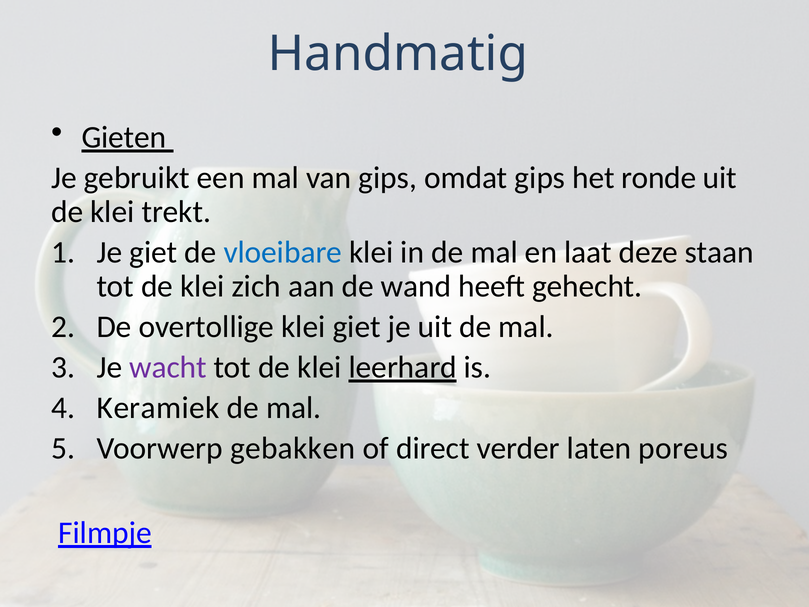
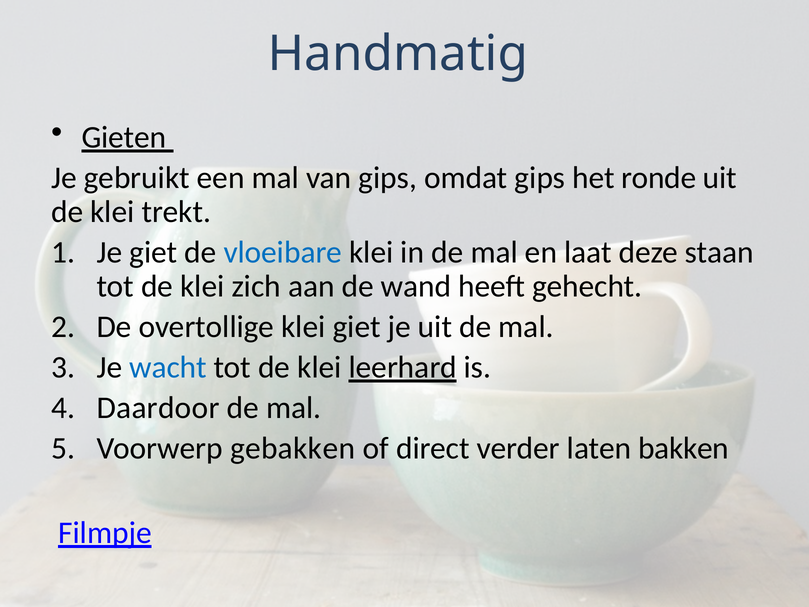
wacht colour: purple -> blue (168, 367)
Keramiek: Keramiek -> Daardoor (158, 408)
poreus: poreus -> bakken (684, 448)
